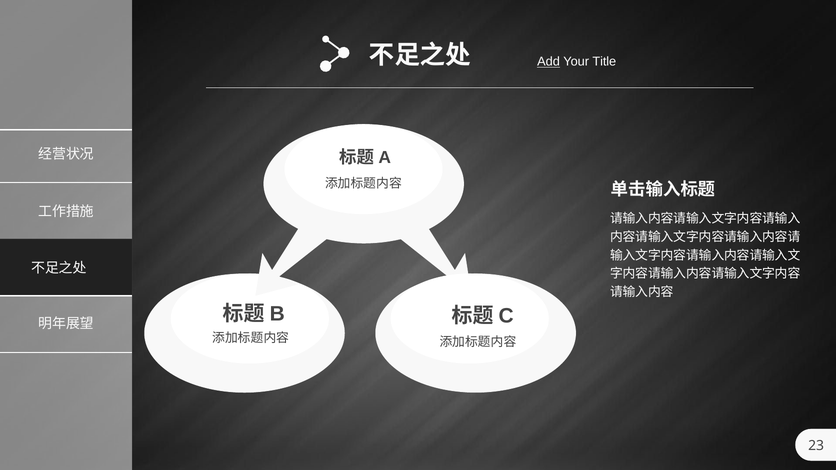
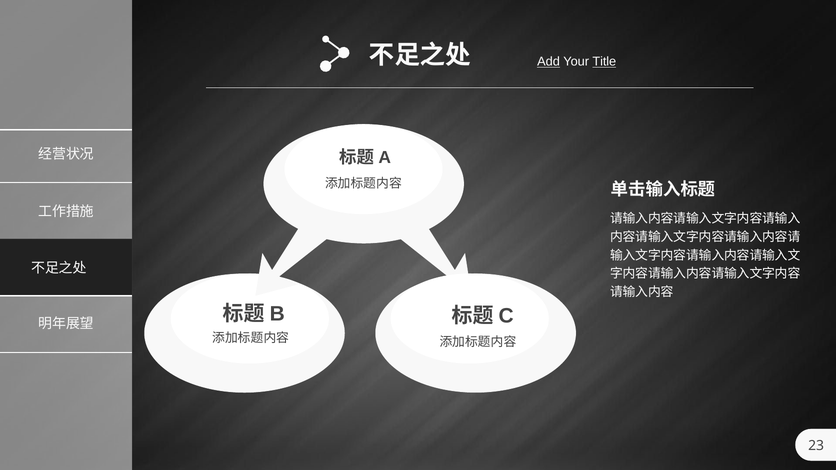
Title underline: none -> present (604, 62)
